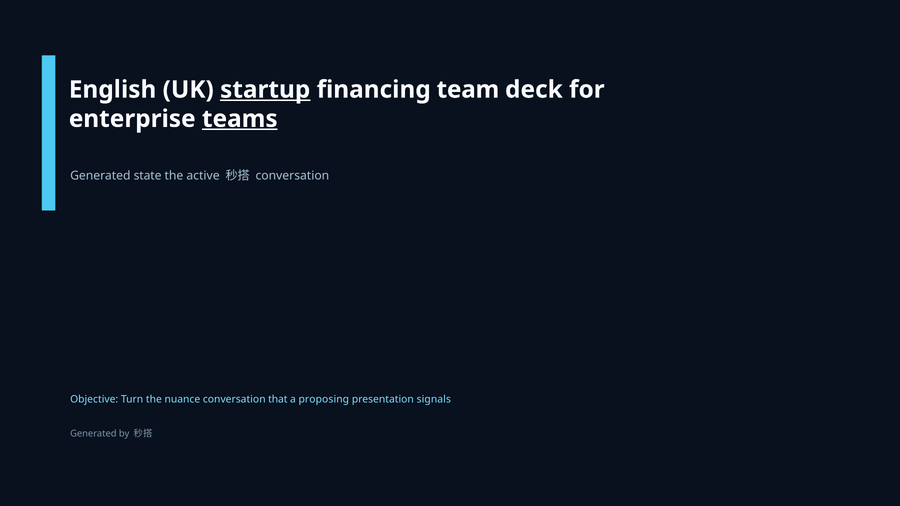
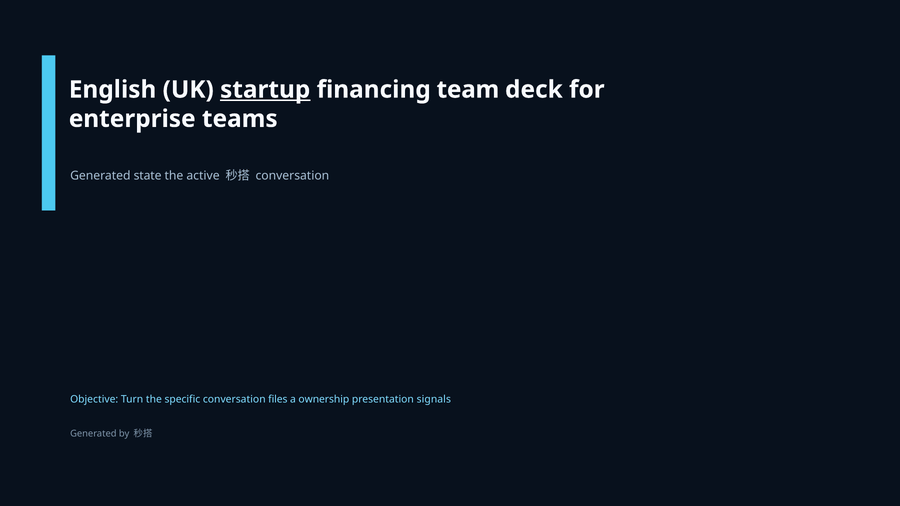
teams underline: present -> none (240, 119)
nuance: nuance -> specific (182, 400)
that: that -> files (278, 400)
proposing: proposing -> ownership (324, 400)
